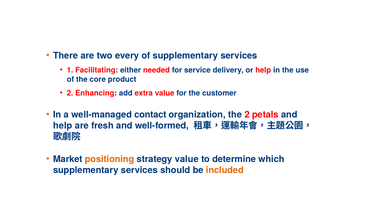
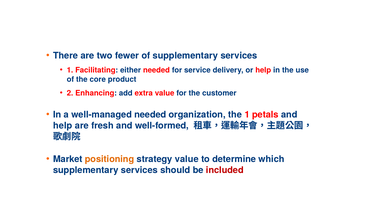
every: every -> fewer (127, 56)
well-managed contact: contact -> needed (150, 115)
the 2: 2 -> 1 (247, 115)
included colour: orange -> red (225, 170)
